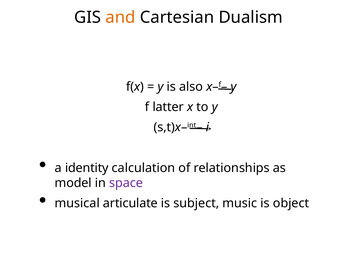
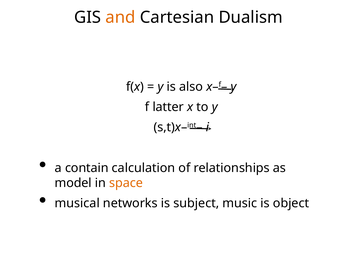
identity: identity -> contain (87, 168)
space colour: purple -> orange (126, 183)
articulate: articulate -> networks (130, 203)
